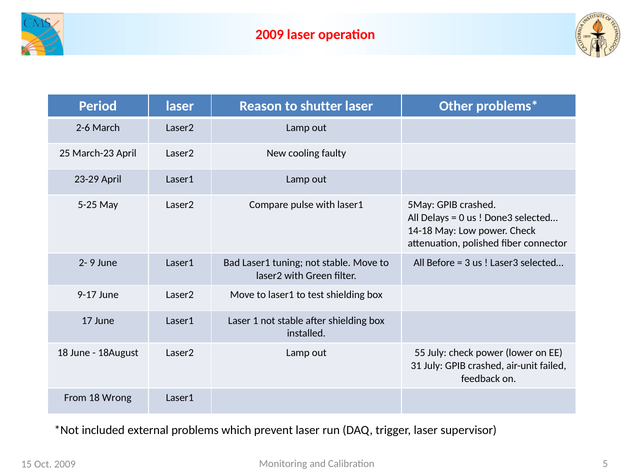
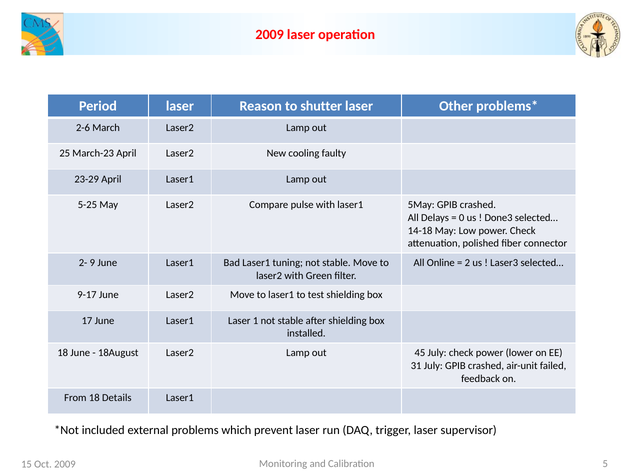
Before: Before -> Online (441, 262)
3: 3 -> 2 (467, 262)
55: 55 -> 45 (420, 352)
Wrong: Wrong -> Details (117, 397)
